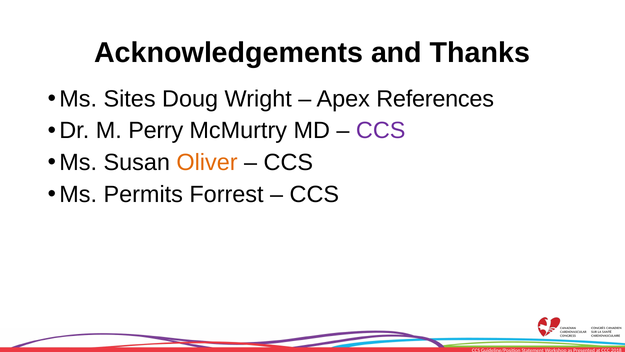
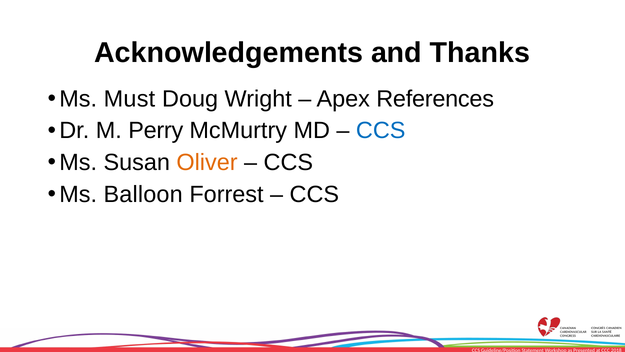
Sites: Sites -> Must (129, 99)
CCS colour: purple -> blue (381, 131)
Permits: Permits -> Balloon (143, 194)
